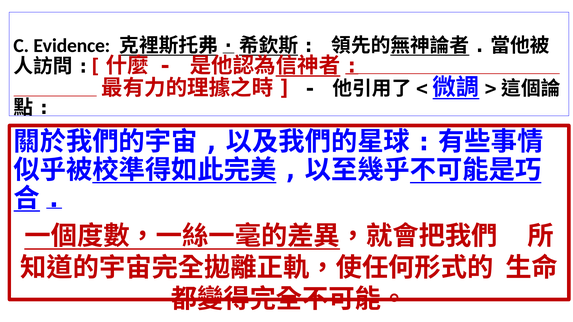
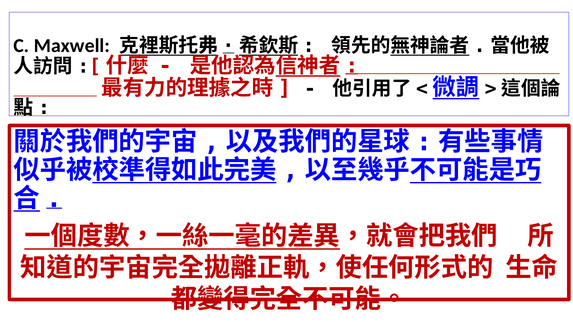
Evidence: Evidence -> Maxwell (72, 46)
